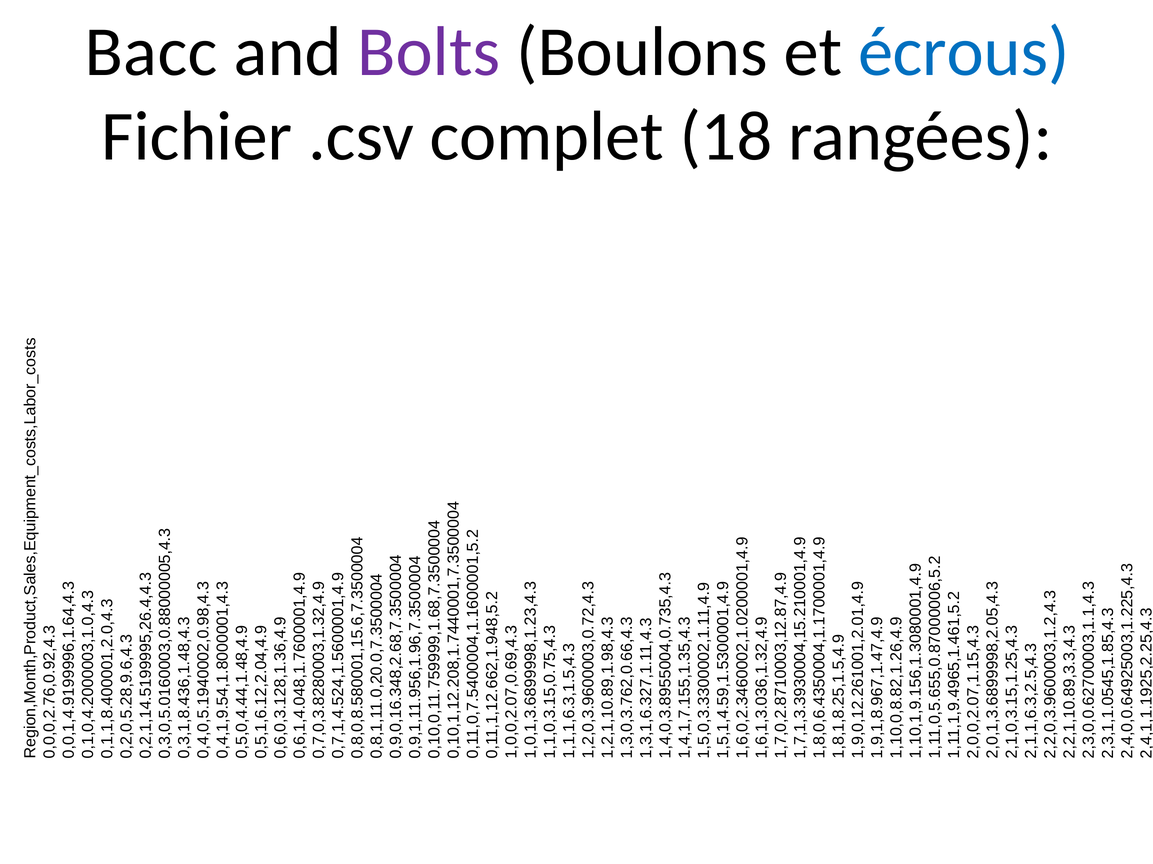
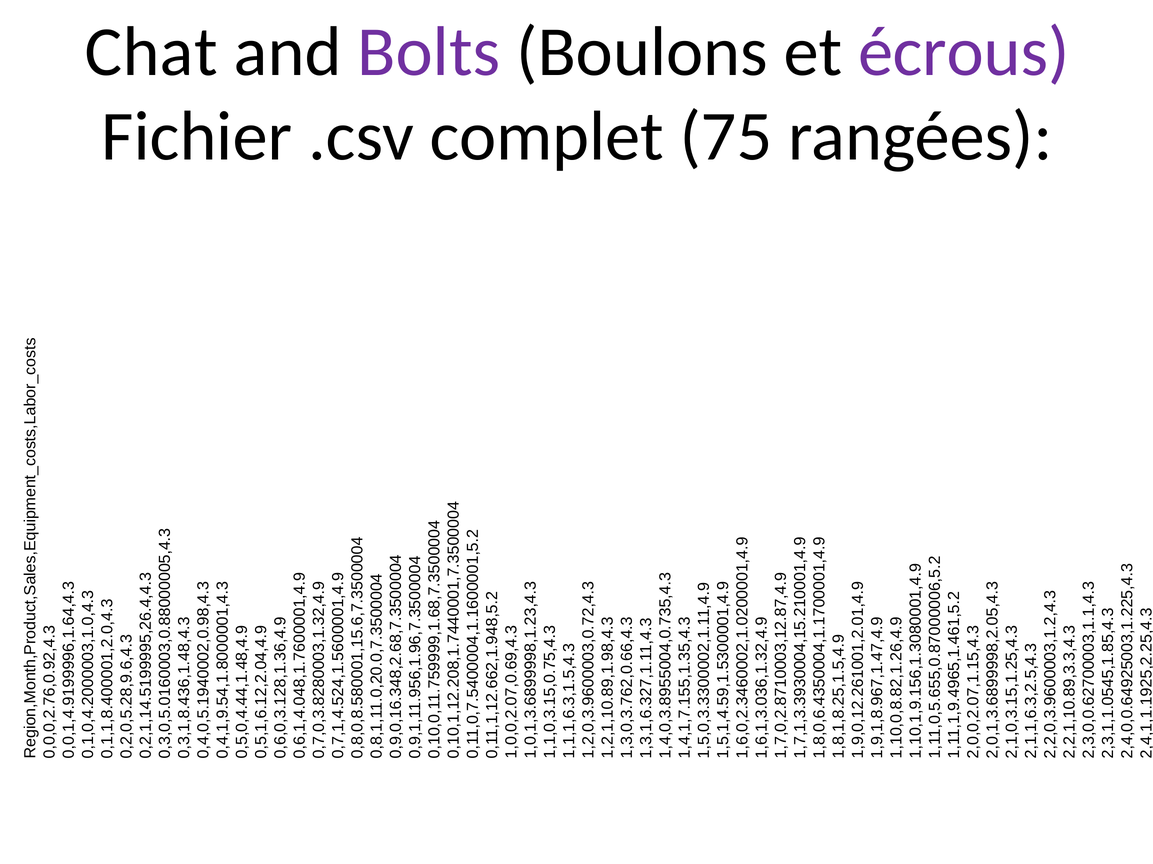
Bacc: Bacc -> Chat (151, 52)
écrous colour: blue -> purple (964, 52)
18: 18 -> 75 (726, 137)
